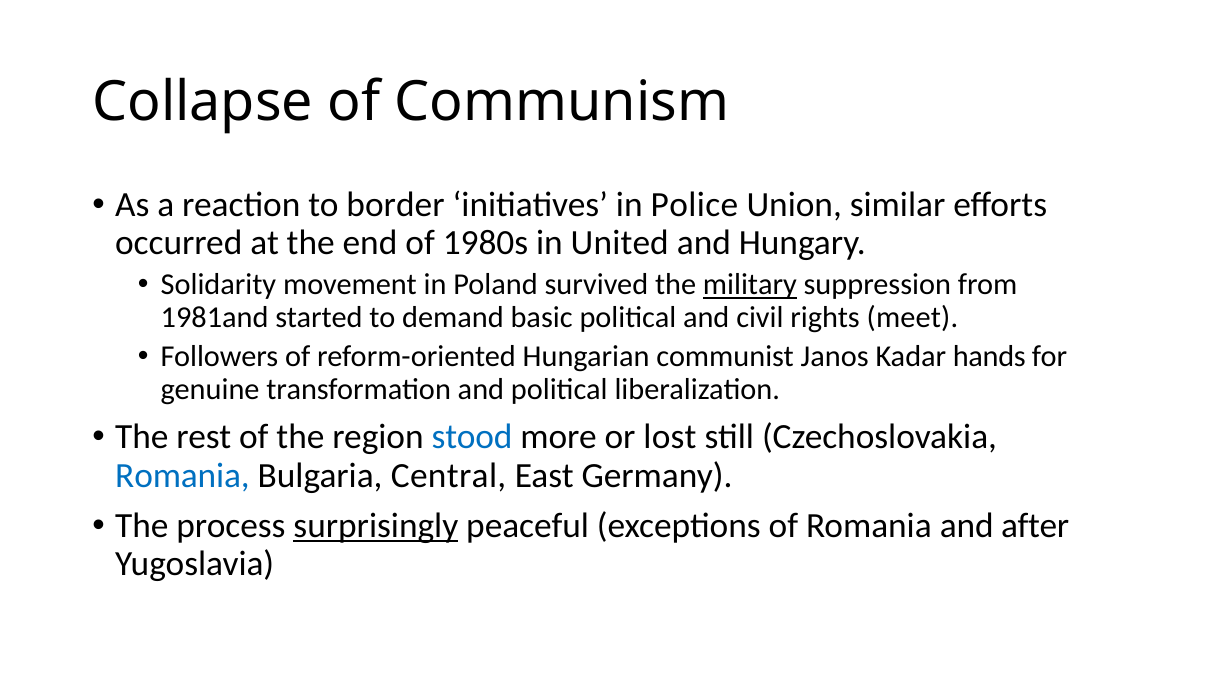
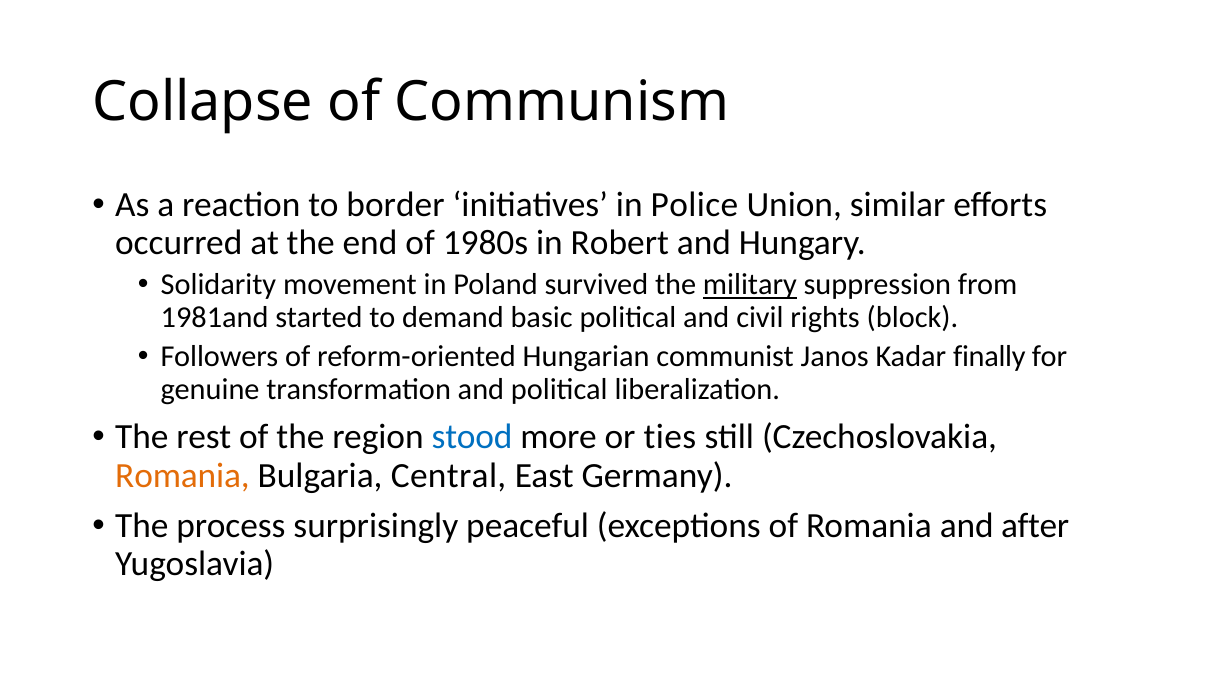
United: United -> Robert (620, 243)
meet: meet -> block (913, 318)
hands: hands -> finally (989, 357)
lost: lost -> ties (670, 437)
Romania colour: blue -> orange (183, 476)
surprisingly underline: present -> none (376, 526)
